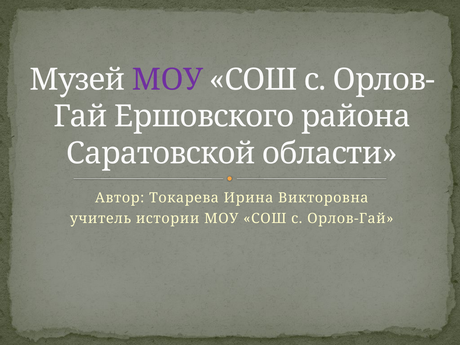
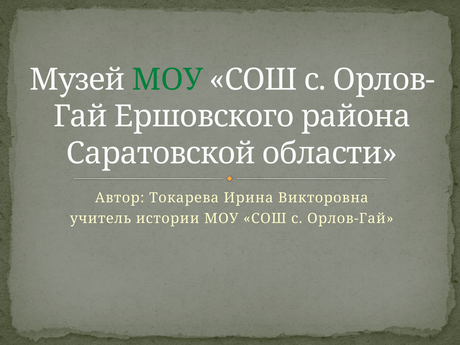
МОУ colour: purple -> green (167, 80)
